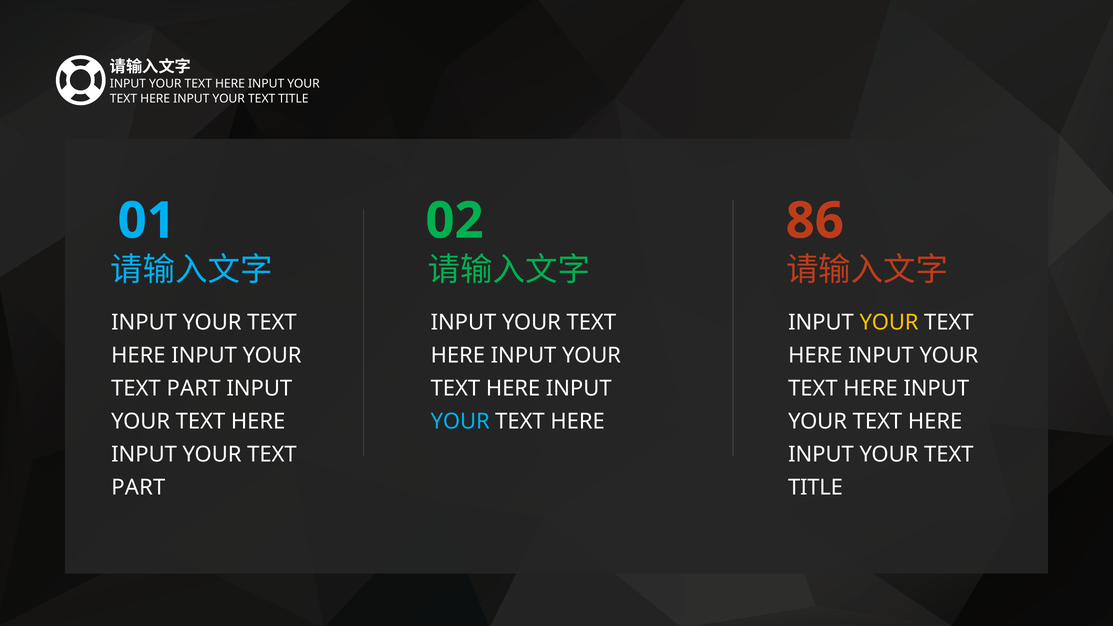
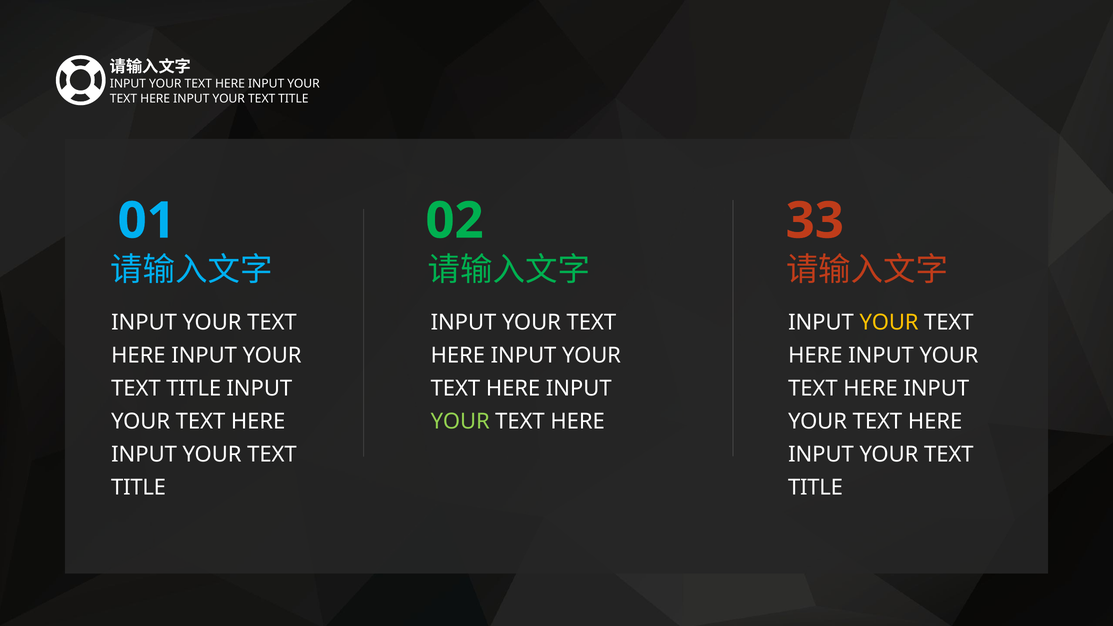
86: 86 -> 33 (815, 221)
PART: PART -> TITLE (194, 389)
YOUR colour: light blue -> light green (460, 422)
PART: PART -> TITLE (139, 488)
